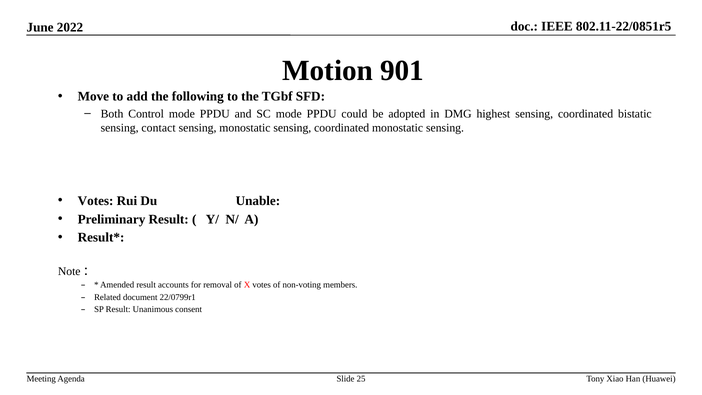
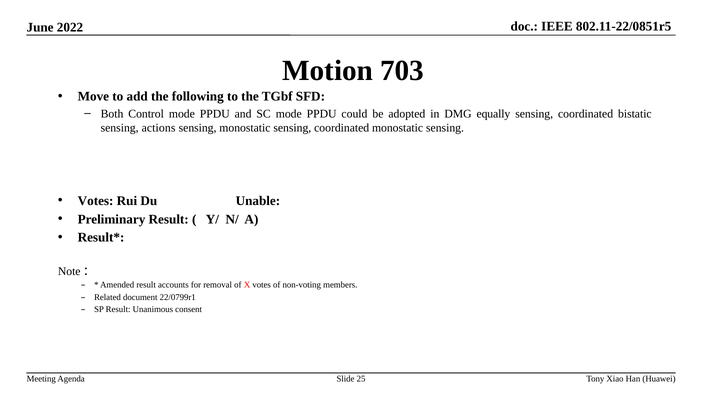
901: 901 -> 703 (402, 70)
highest: highest -> equally (493, 114)
contact: contact -> actions (159, 128)
